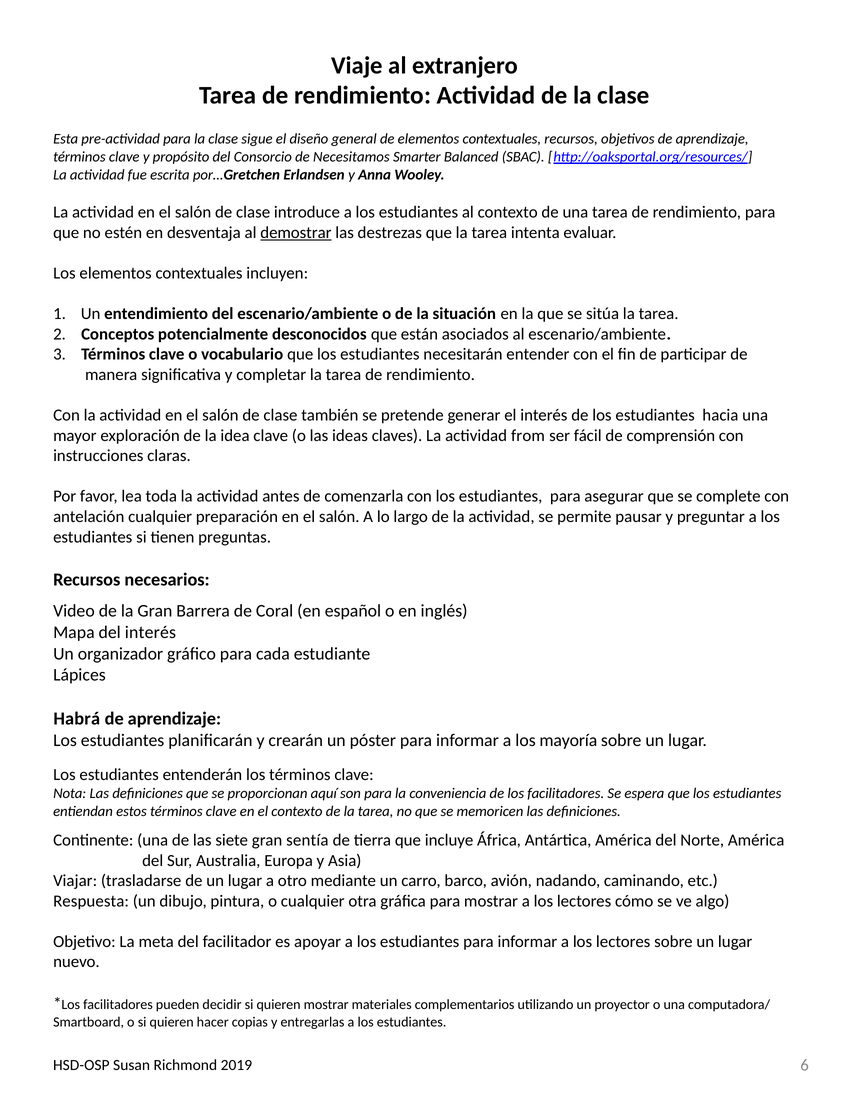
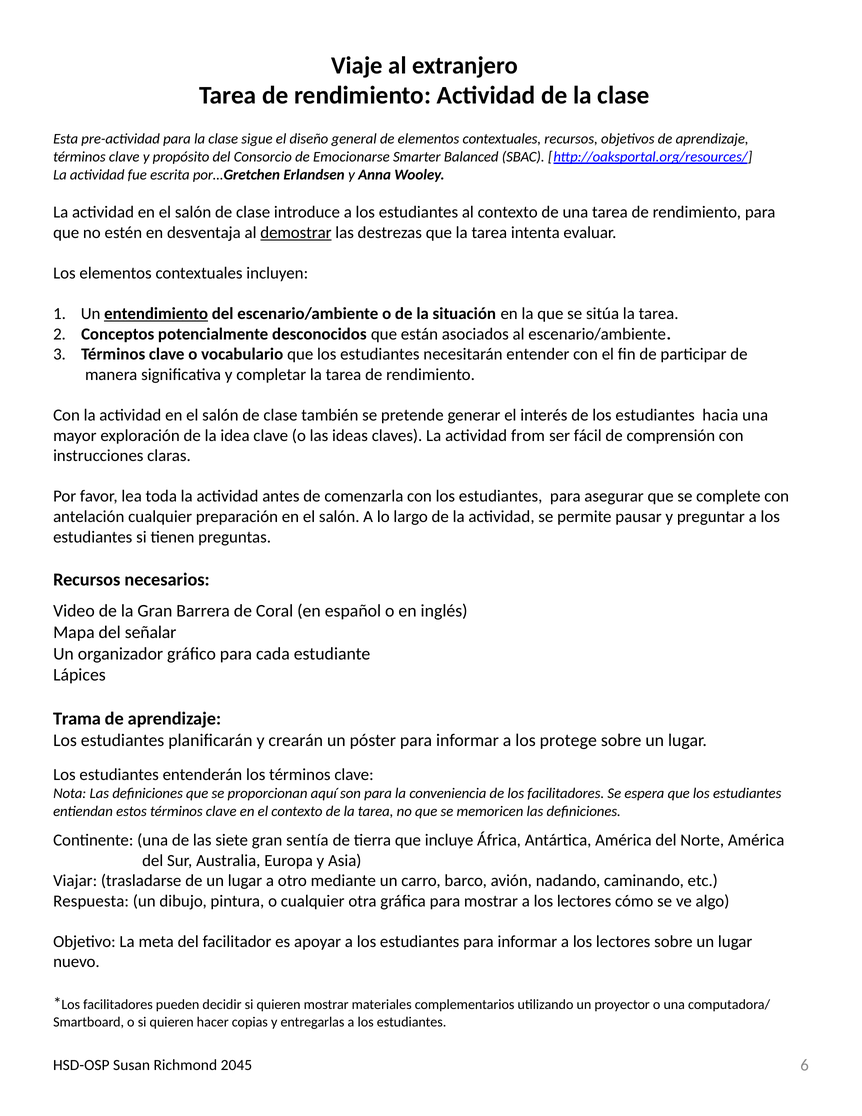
Necesitamos: Necesitamos -> Emocionarse (351, 157)
entendimiento underline: none -> present (156, 314)
del interés: interés -> señalar (151, 632)
Habrá: Habrá -> Trama (77, 718)
mayoría: mayoría -> protege (568, 740)
2019: 2019 -> 2045 (236, 1065)
